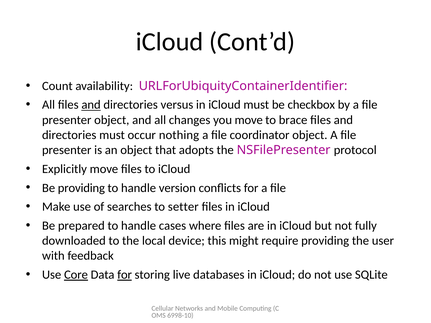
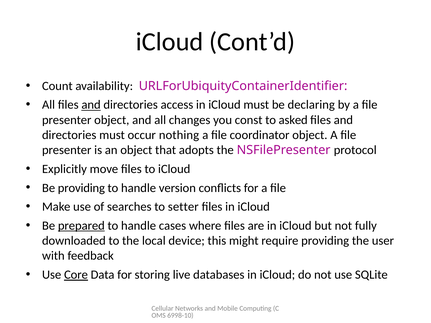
versus: versus -> access (177, 105)
checkbox: checkbox -> declaring (311, 105)
you move: move -> const (249, 120)
brace: brace -> asked (293, 120)
prepared underline: none -> present (81, 226)
for underline: present -> none (125, 275)
